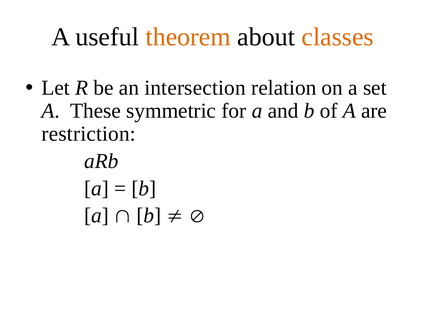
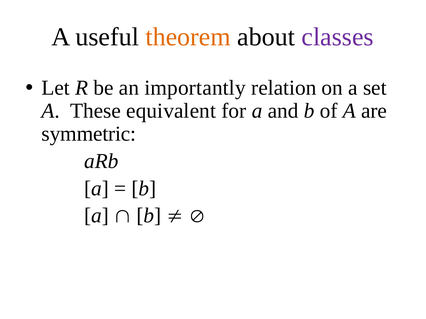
classes colour: orange -> purple (338, 37)
intersection: intersection -> importantly (195, 88)
symmetric: symmetric -> equivalent (171, 111)
restriction: restriction -> symmetric (89, 134)
